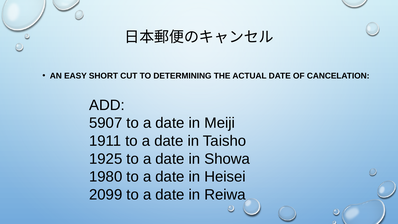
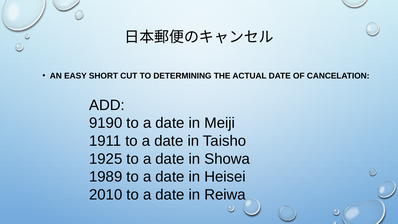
5907: 5907 -> 9190 (106, 123)
1980: 1980 -> 1989 (106, 177)
2099: 2099 -> 2010 (106, 195)
